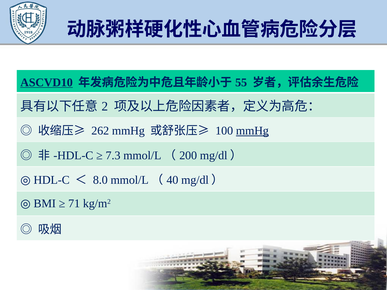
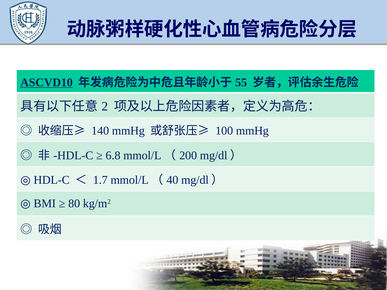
262: 262 -> 140 (100, 131)
mmHg underline: present -> none (252, 131)
7.3: 7.3 -> 6.8 (113, 156)
8.0: 8.0 -> 1.7 (100, 180)
71: 71 -> 80 (74, 204)
